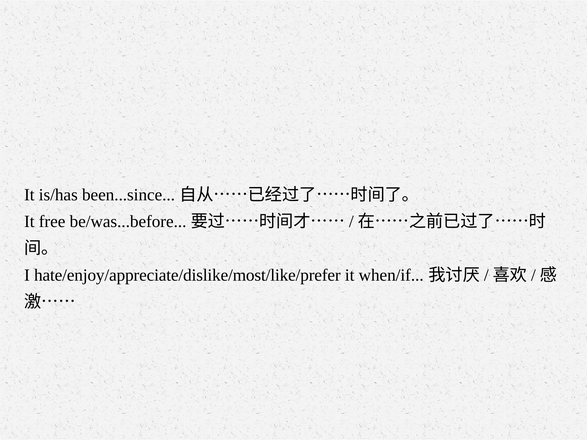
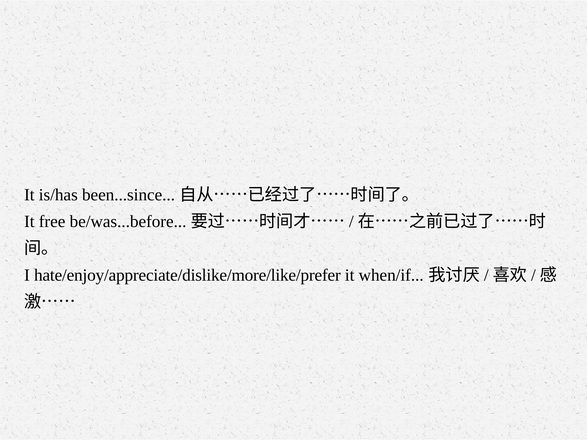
hate/enjoy/appreciate/dislike/most/like/prefer: hate/enjoy/appreciate/dislike/most/like/prefer -> hate/enjoy/appreciate/dislike/more/like/prefer (187, 275)
